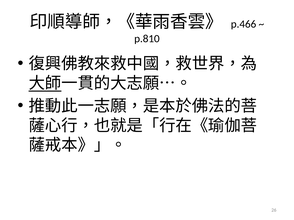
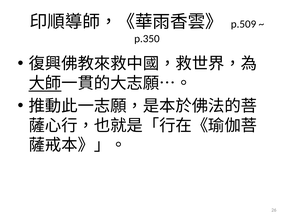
p.466: p.466 -> p.509 (244, 24)
p.810: p.810 -> p.350 (147, 39)
